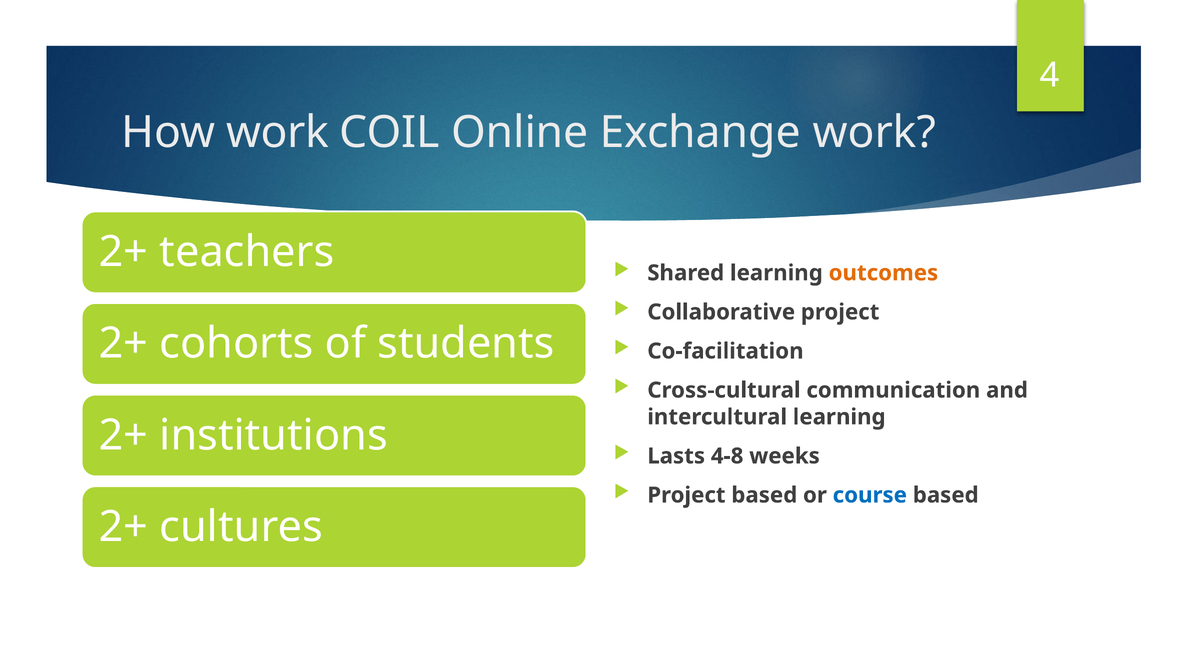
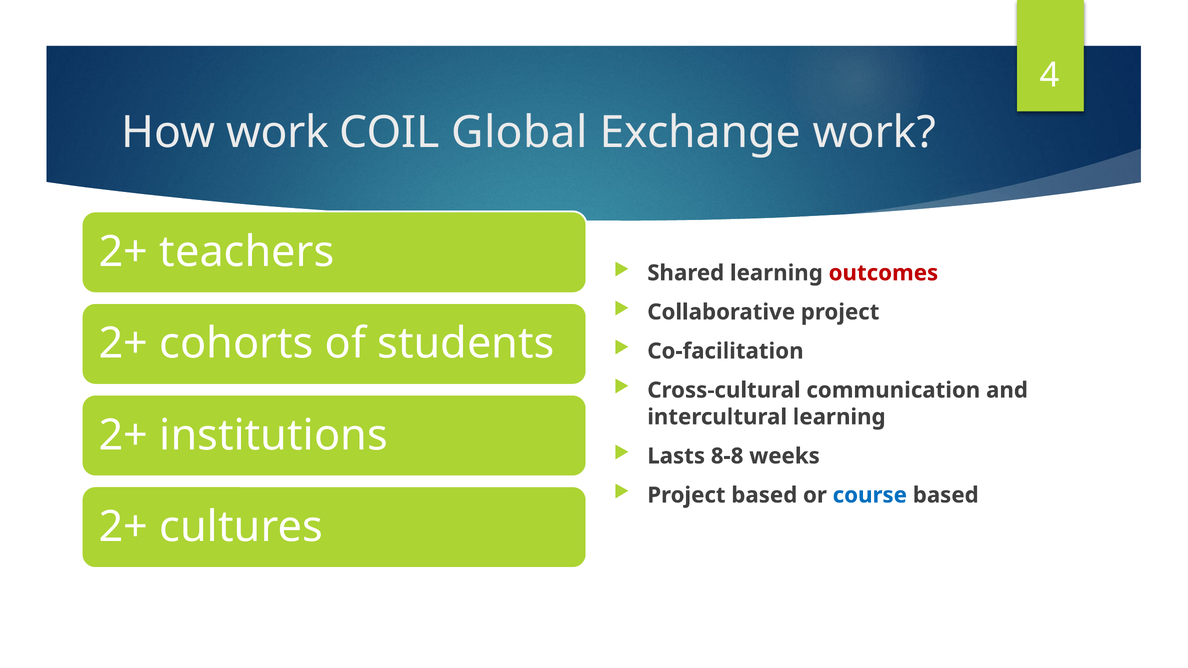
Online: Online -> Global (520, 132)
outcomes colour: orange -> red (883, 273)
4-8: 4-8 -> 8-8 (727, 456)
